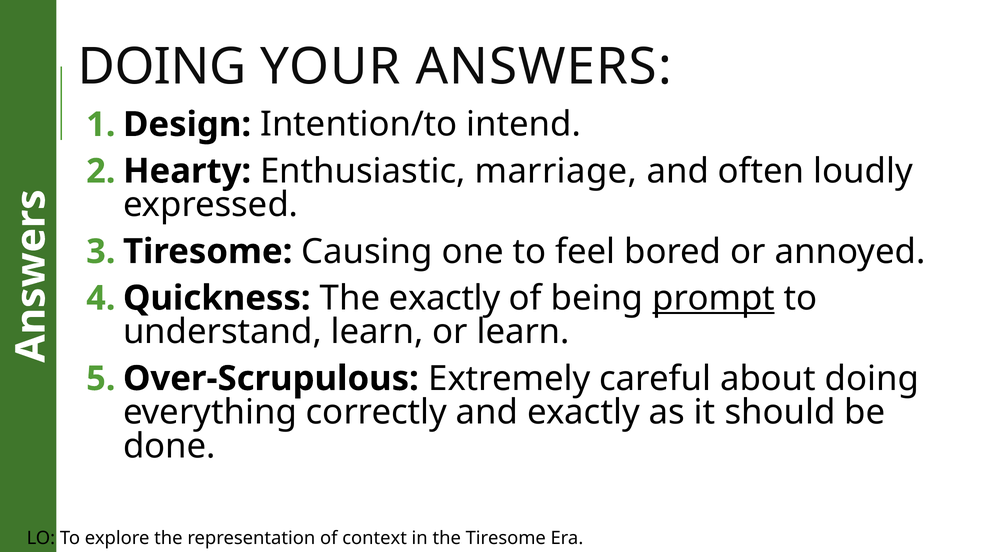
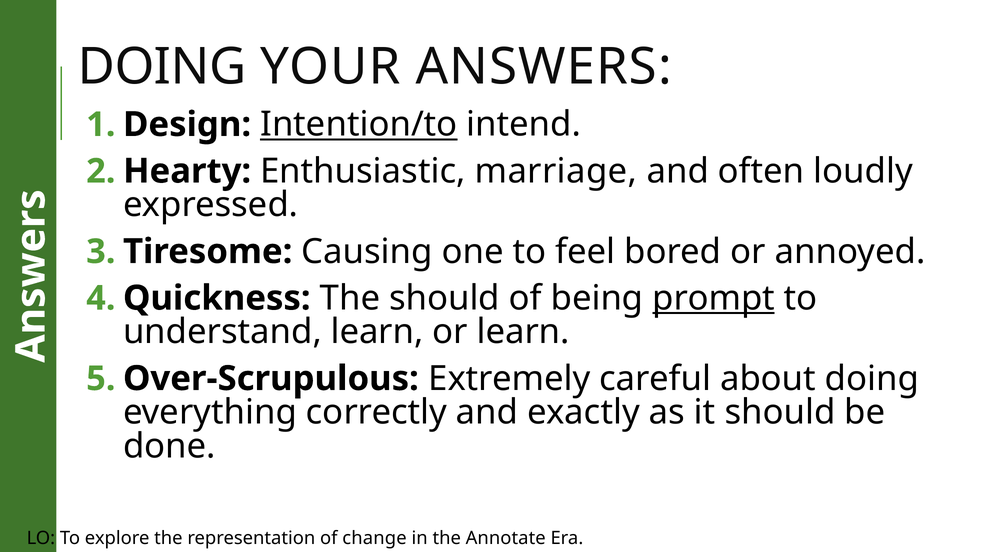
Intention/to underline: none -> present (359, 125)
The exactly: exactly -> should (444, 298)
context: context -> change (374, 539)
Tiresome: Tiresome -> Annotate (506, 539)
